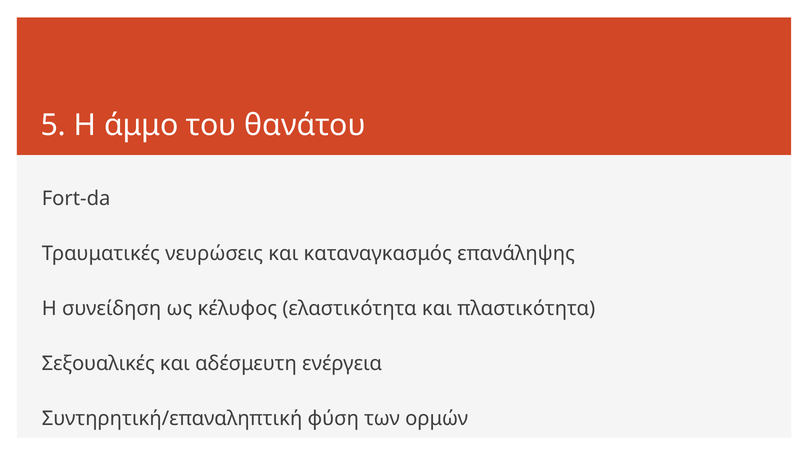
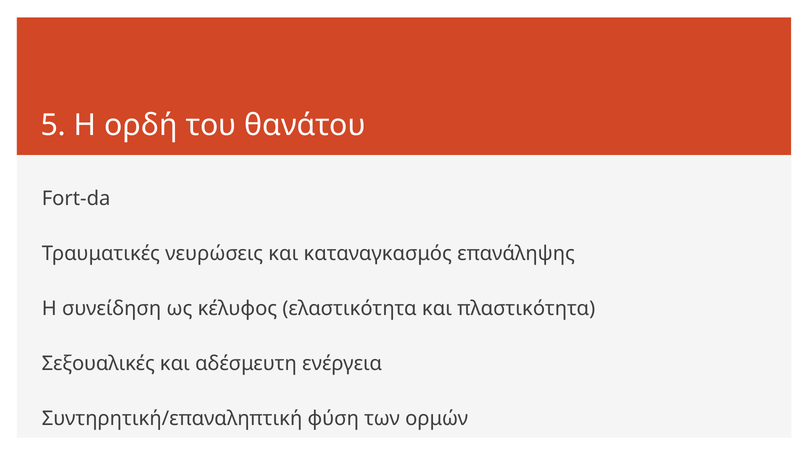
άμμο: άμμο -> ορδή (141, 125)
